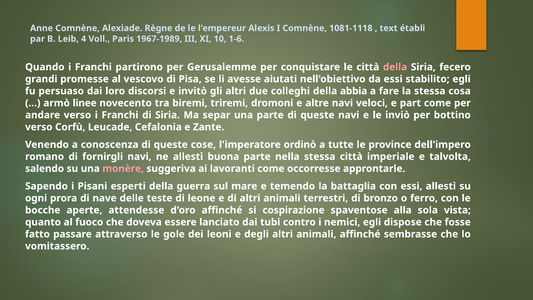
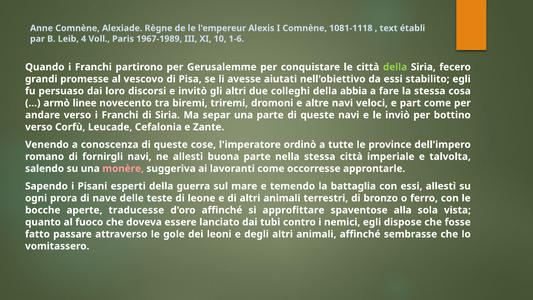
della colour: pink -> light green (395, 67)
attendesse: attendesse -> traducesse (136, 210)
cospirazione: cospirazione -> approfittare (293, 210)
